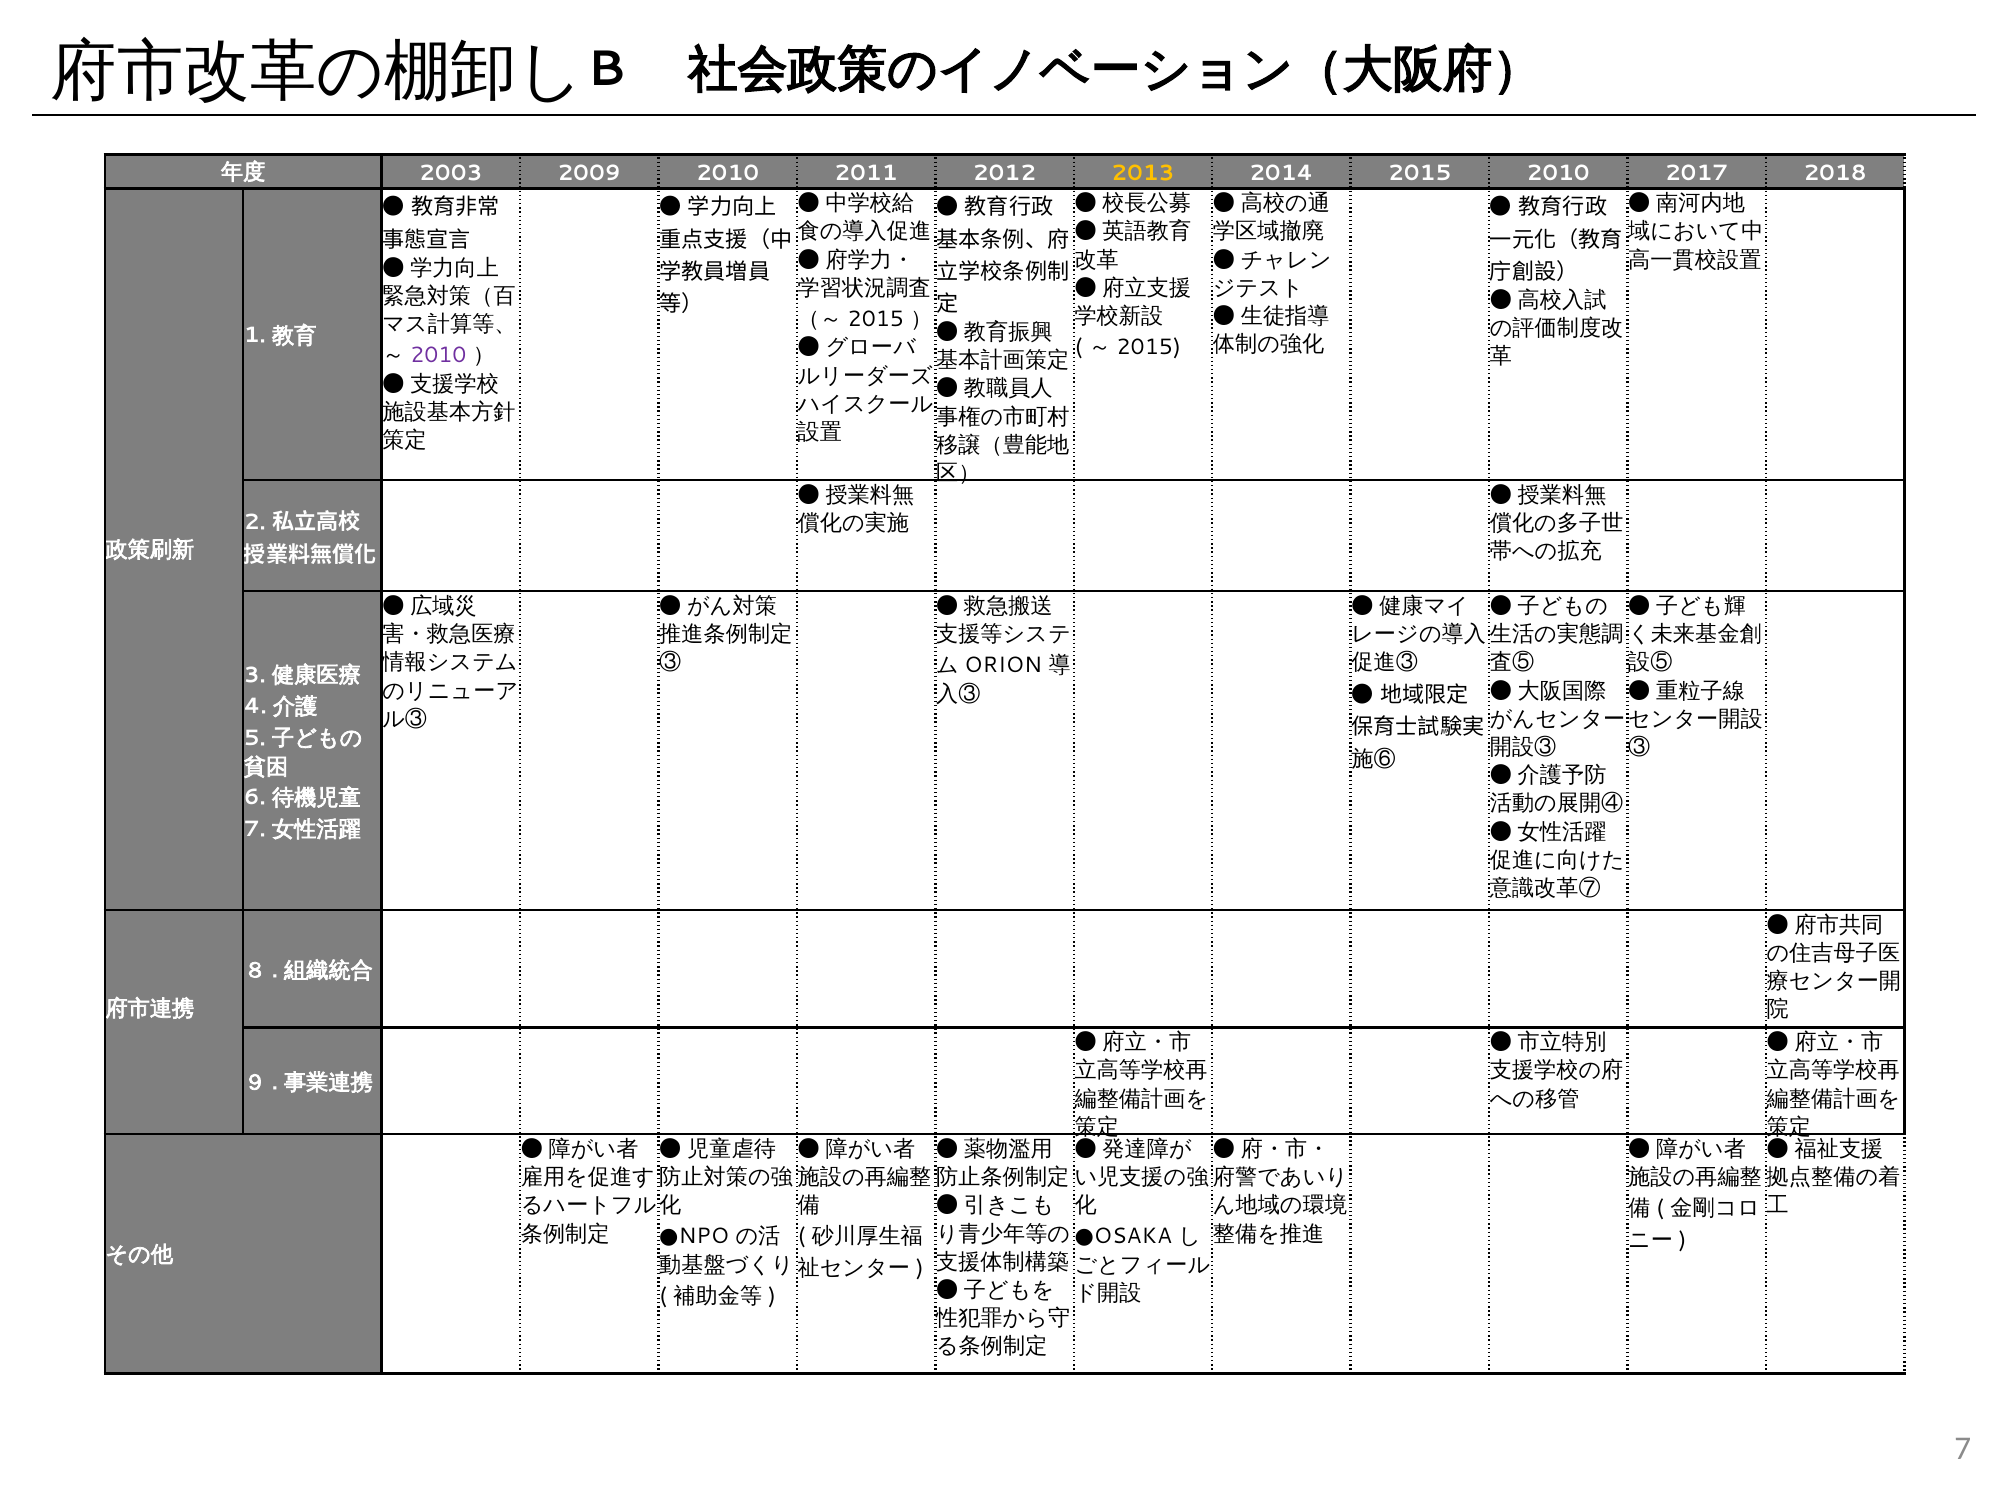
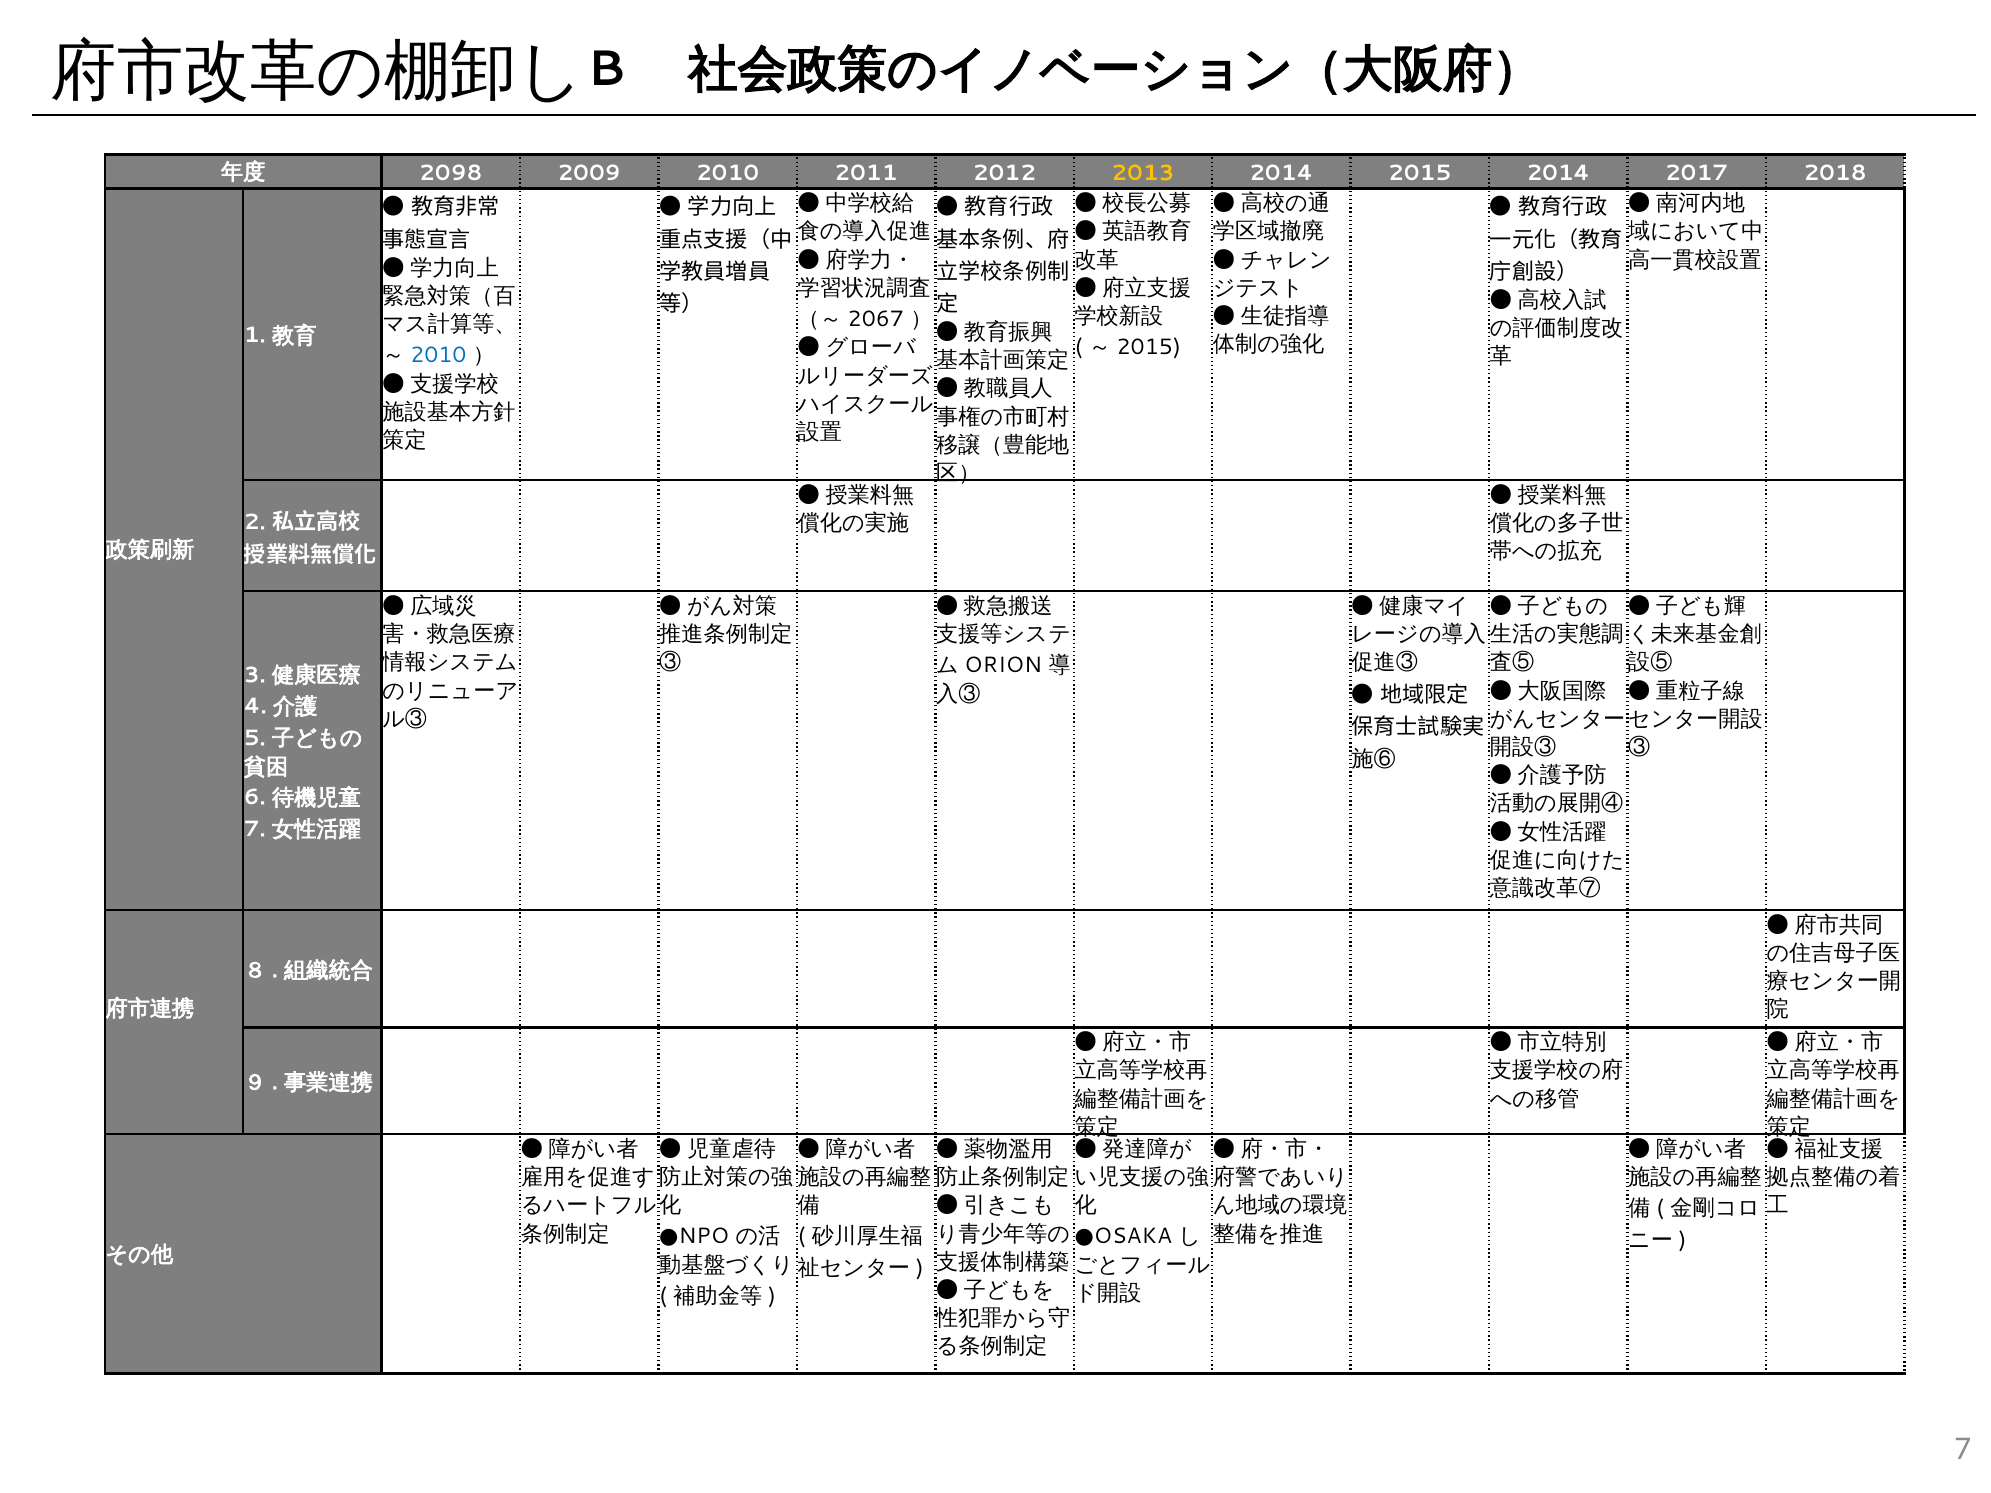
2003: 2003 -> 2098 (451, 173)
2015 2010: 2010 -> 2014 (1558, 173)
2015: 2015 -> 2067 (876, 319)
2010 colour: purple -> blue (438, 355)
